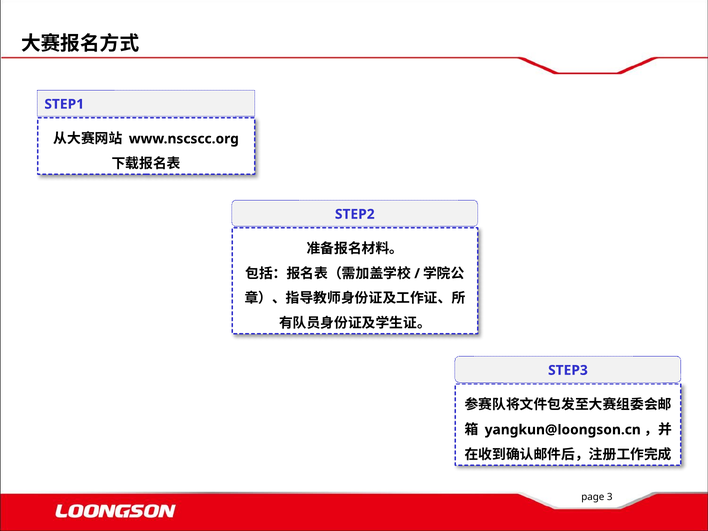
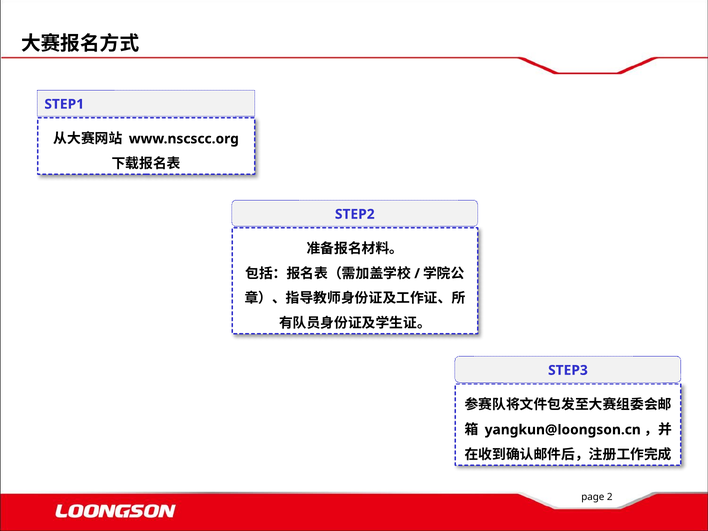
3: 3 -> 2 (610, 497)
